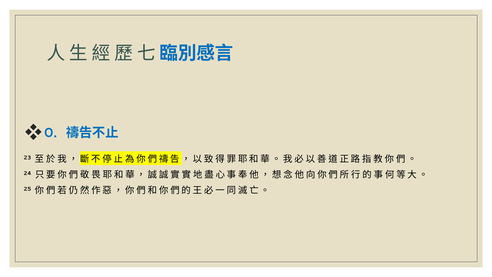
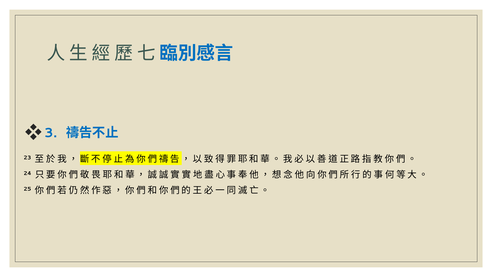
0: 0 -> 3 (51, 133)
